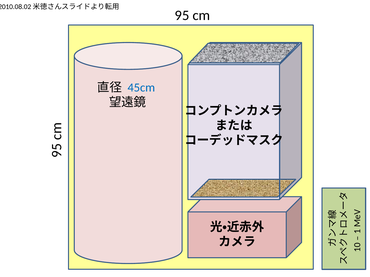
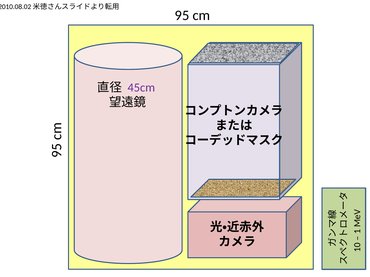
45cm colour: blue -> purple (141, 88)
